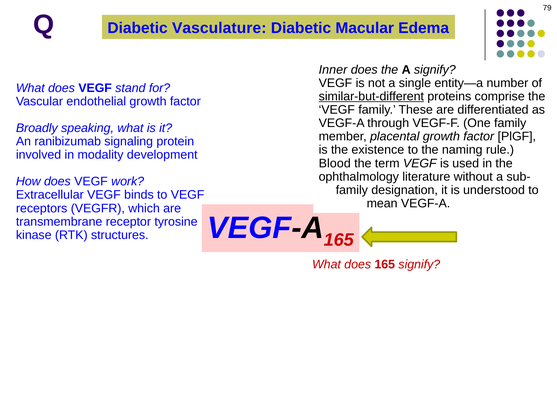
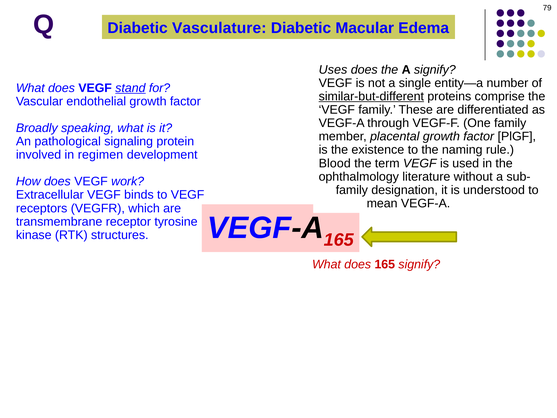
Inner: Inner -> Uses (333, 70)
stand underline: none -> present (130, 88)
ranibizumab: ranibizumab -> pathological (68, 141)
modality: modality -> regimen (100, 155)
